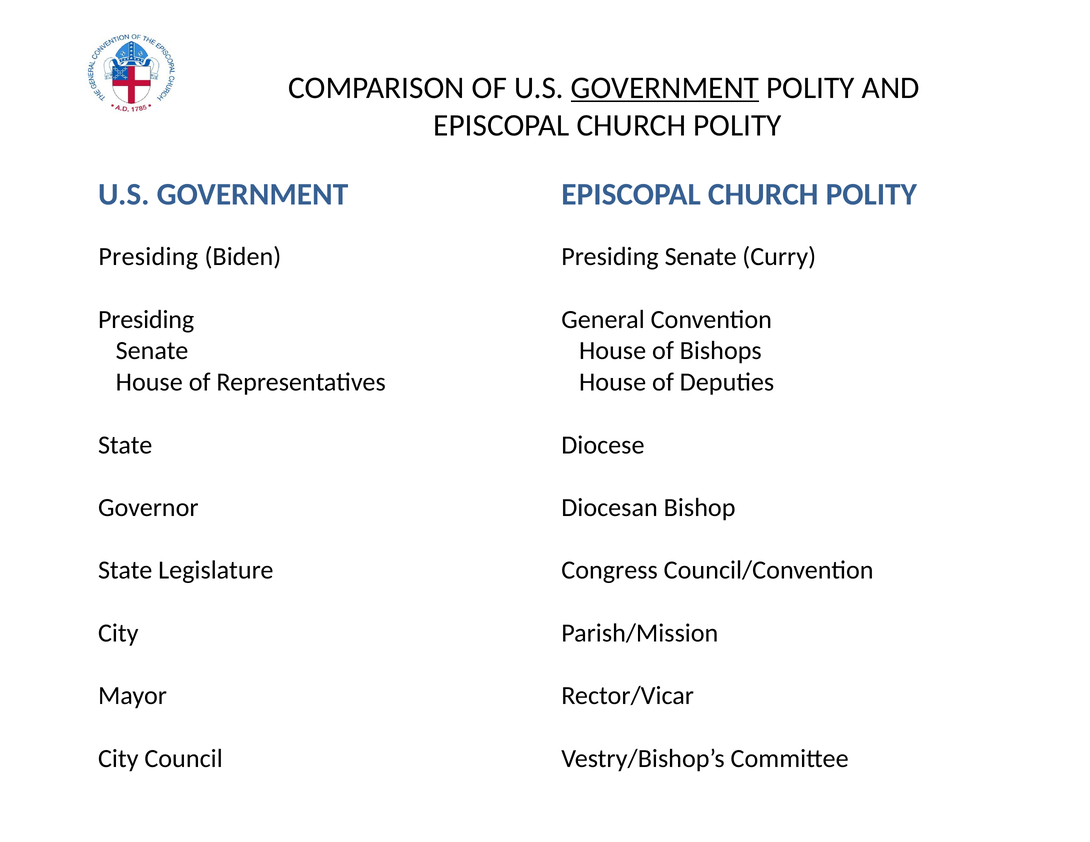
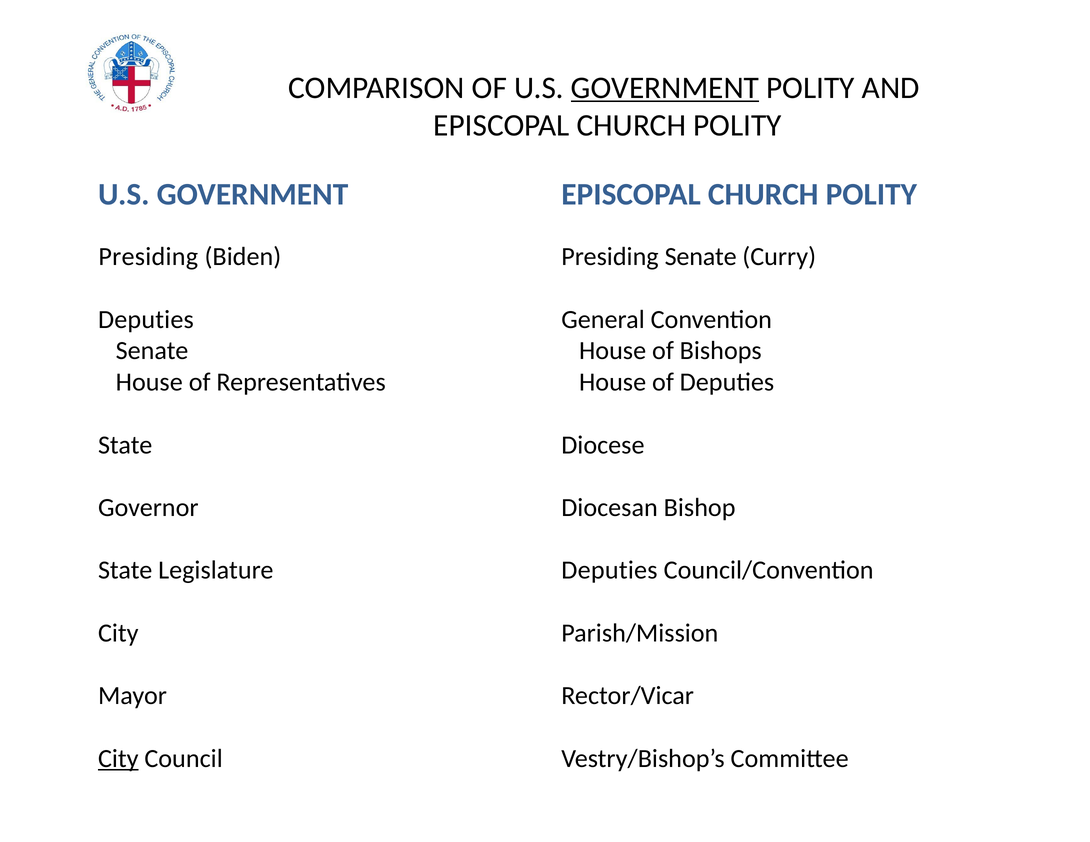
Presiding: Presiding -> Deputies (146, 320)
Congress: Congress -> Deputies (609, 571)
City underline: none -> present (118, 759)
